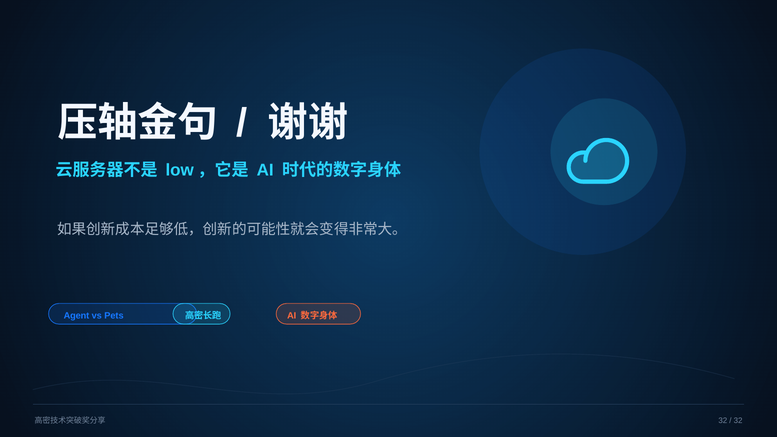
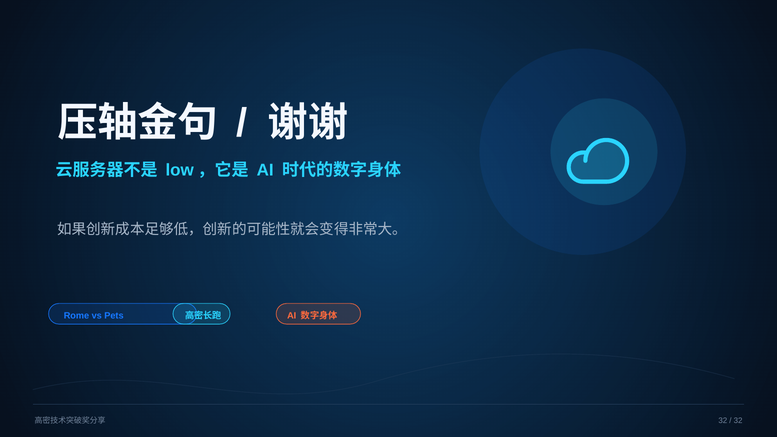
Agent: Agent -> Rome (76, 316)
